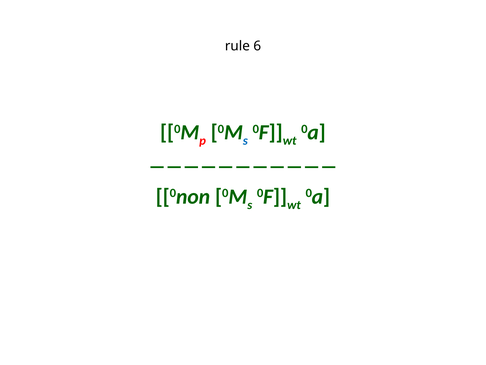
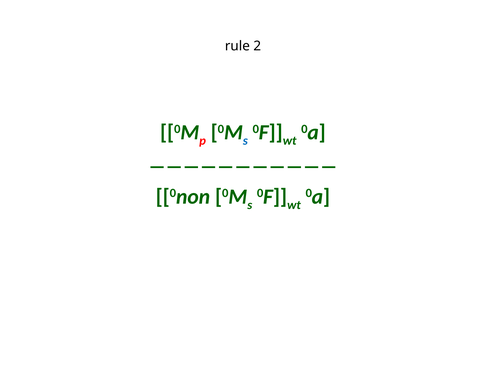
6: 6 -> 2 (257, 46)
